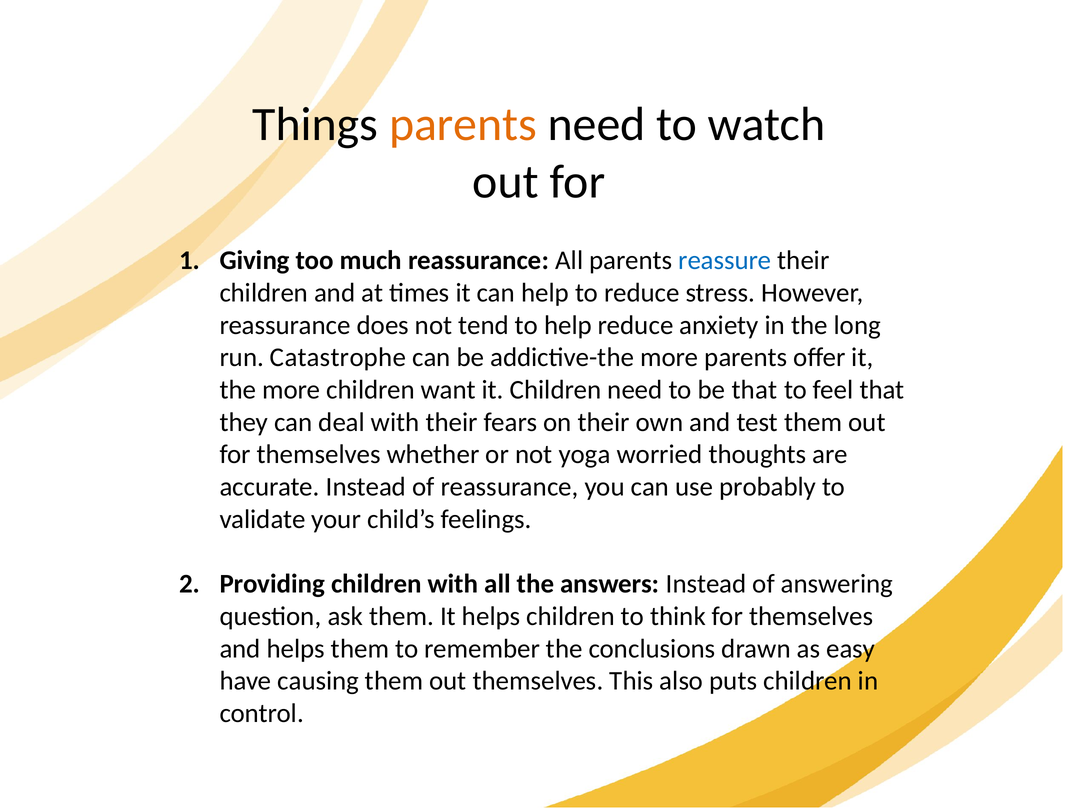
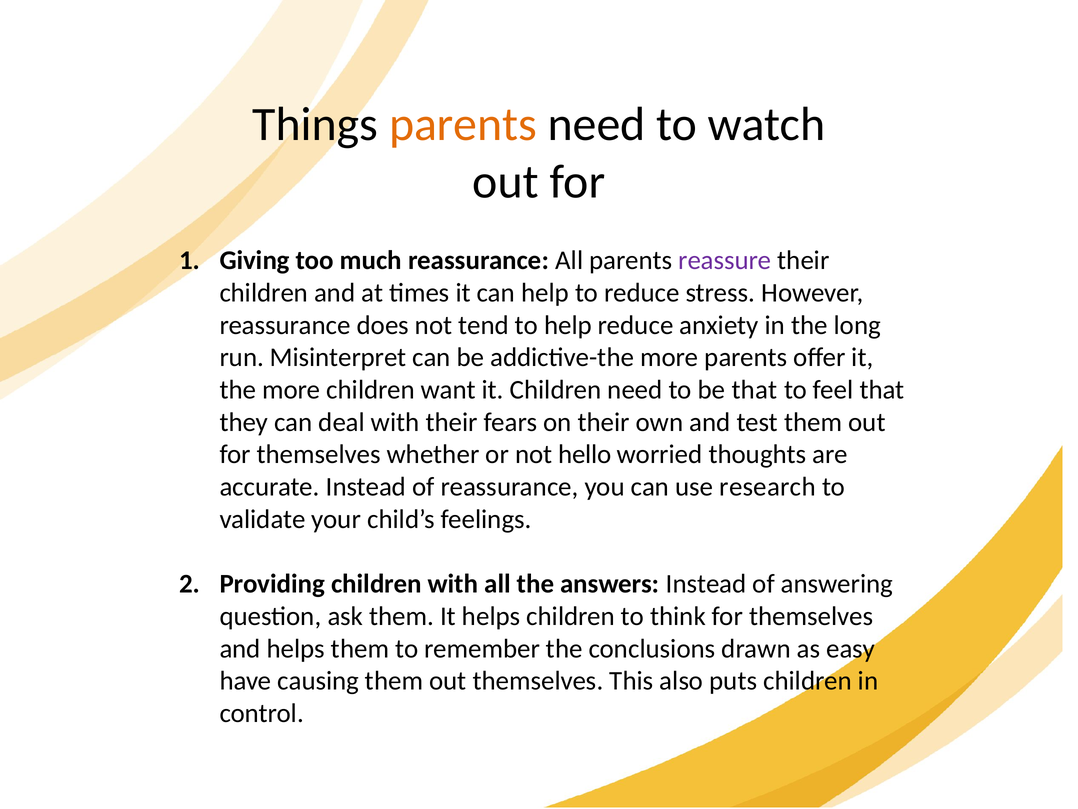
reassure colour: blue -> purple (725, 260)
Catastrophe: Catastrophe -> Misinterpret (338, 357)
yoga: yoga -> hello (585, 454)
probably: probably -> research (768, 487)
